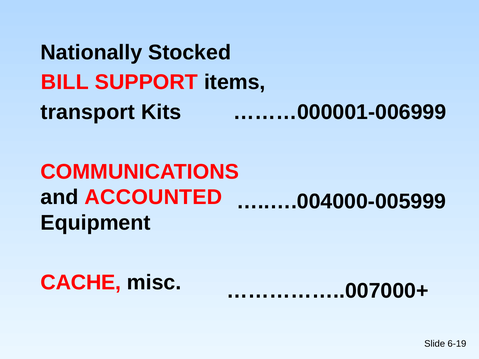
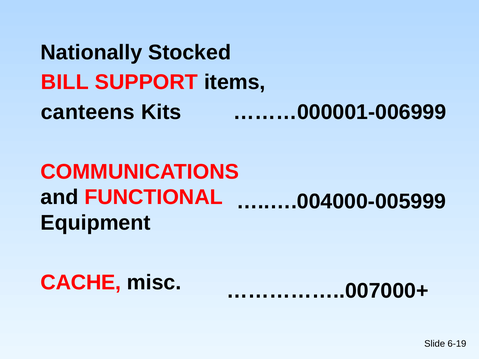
transport: transport -> canteens (88, 112)
ACCOUNTED: ACCOUNTED -> FUNCTIONAL (154, 197)
